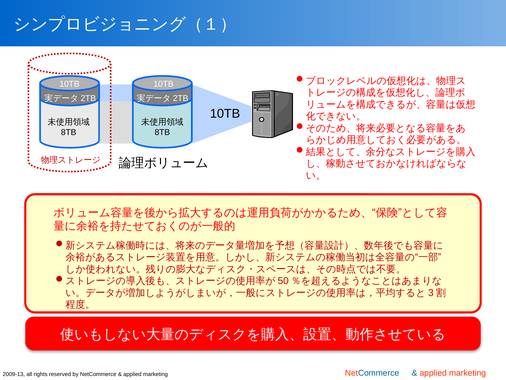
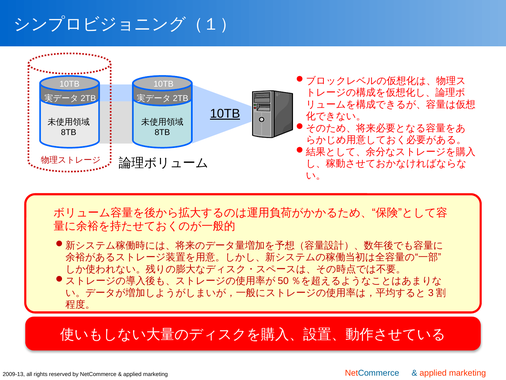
10TB underline: none -> present (225, 114)
